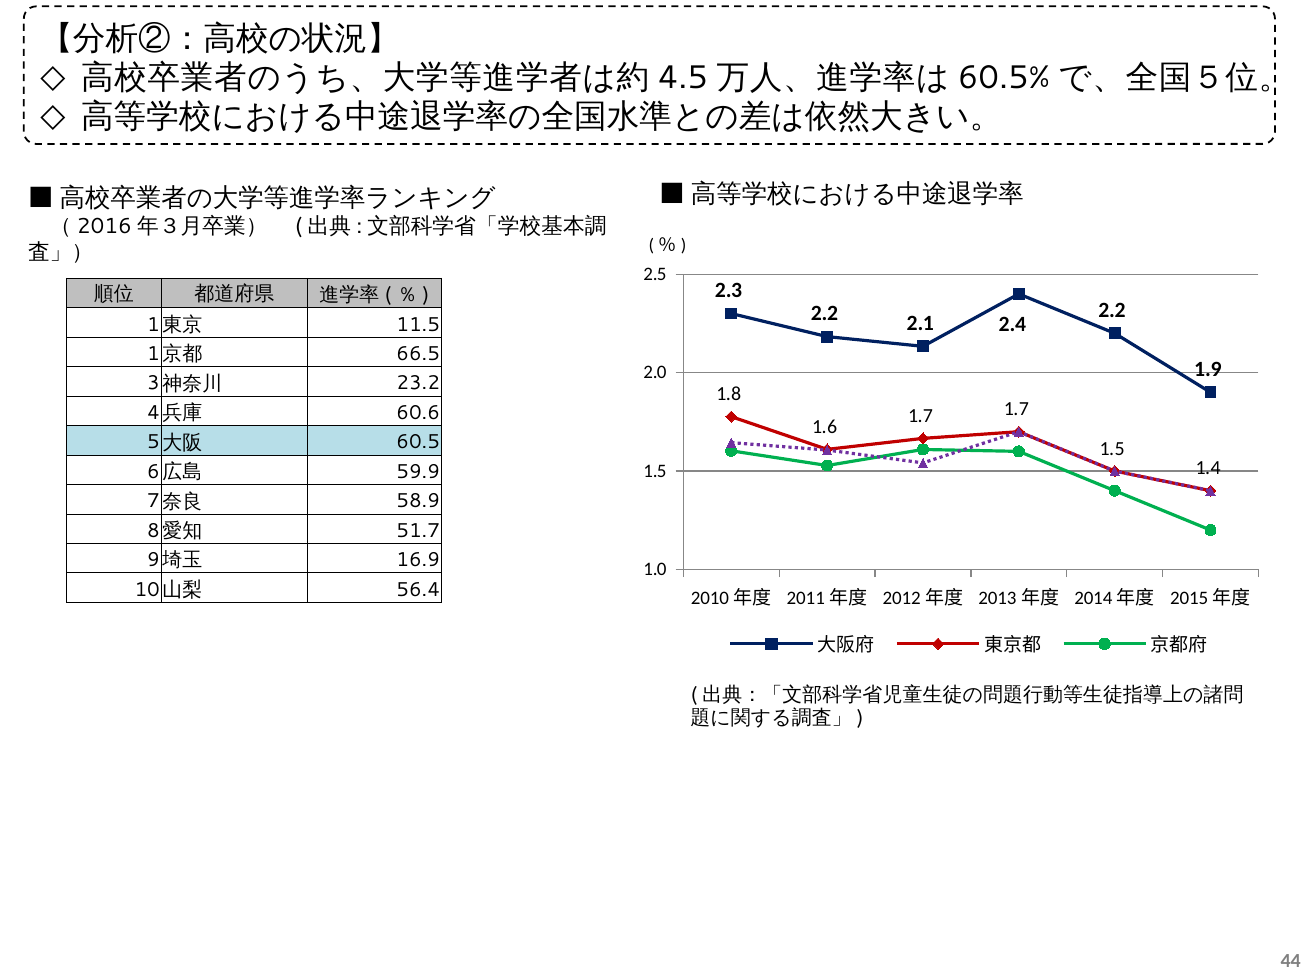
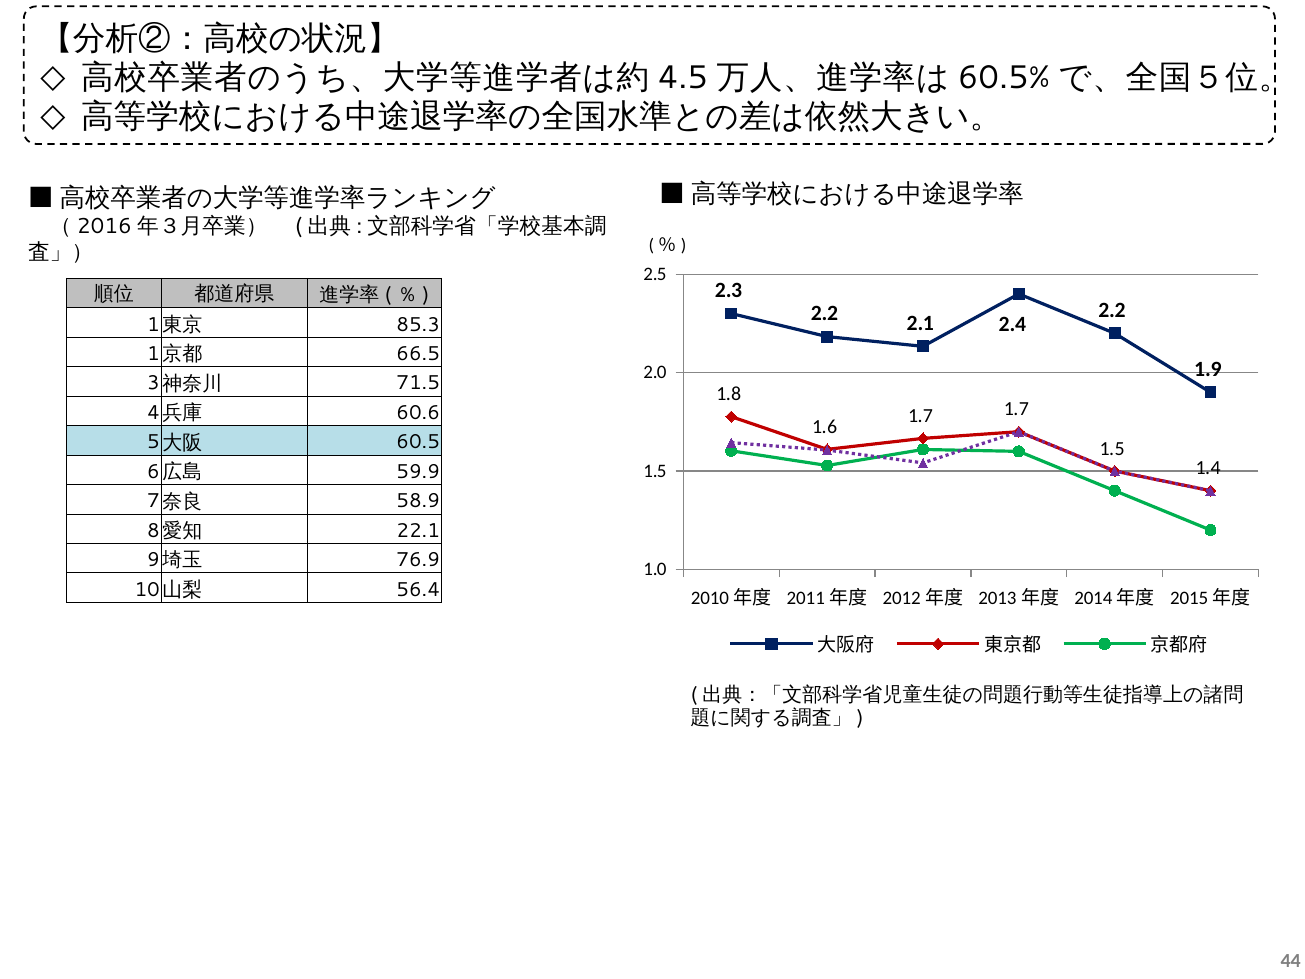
11.5: 11.5 -> 85.3 (418, 324)
23.2: 23.2 -> 71.5 (418, 383)
51.7: 51.7 -> 22.1 (418, 530)
16.9: 16.9 -> 76.9 (418, 560)
